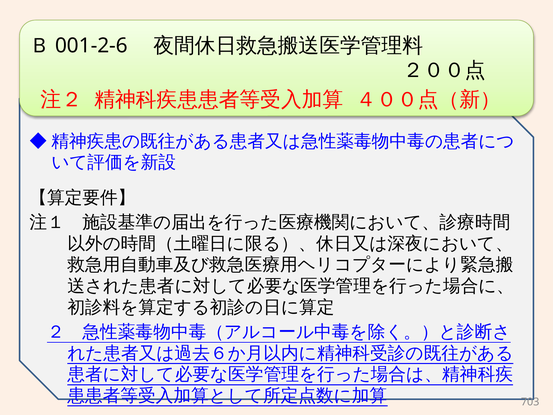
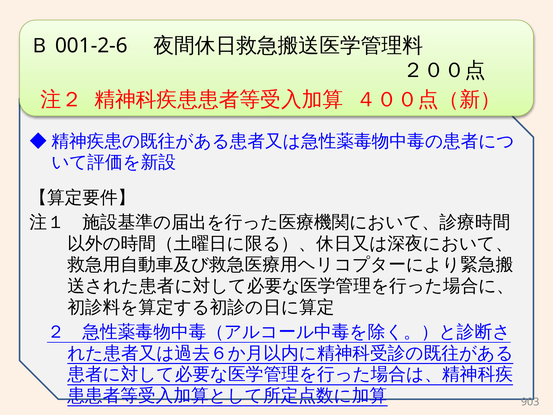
703: 703 -> 903 (530, 402)
